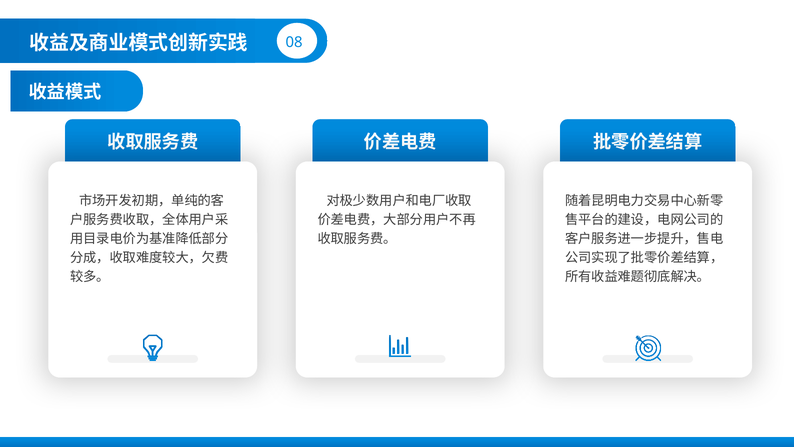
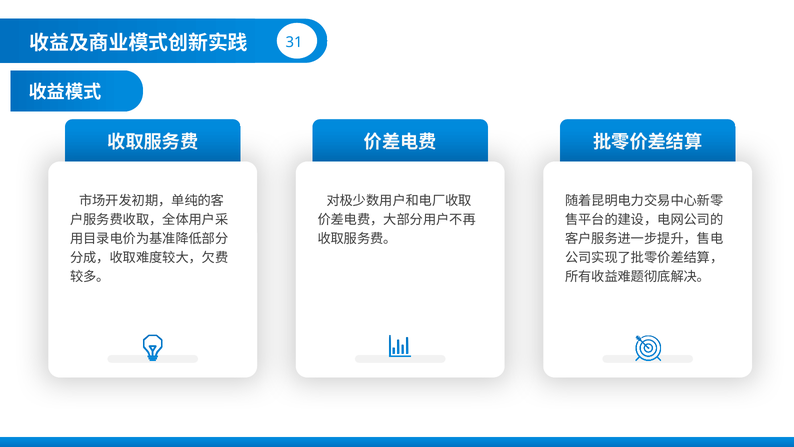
08: 08 -> 31 (294, 42)
